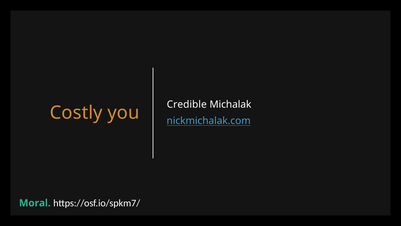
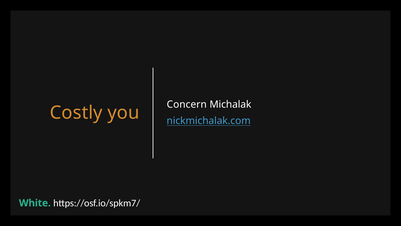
Credible: Credible -> Concern (187, 104)
Moral: Moral -> White (35, 203)
